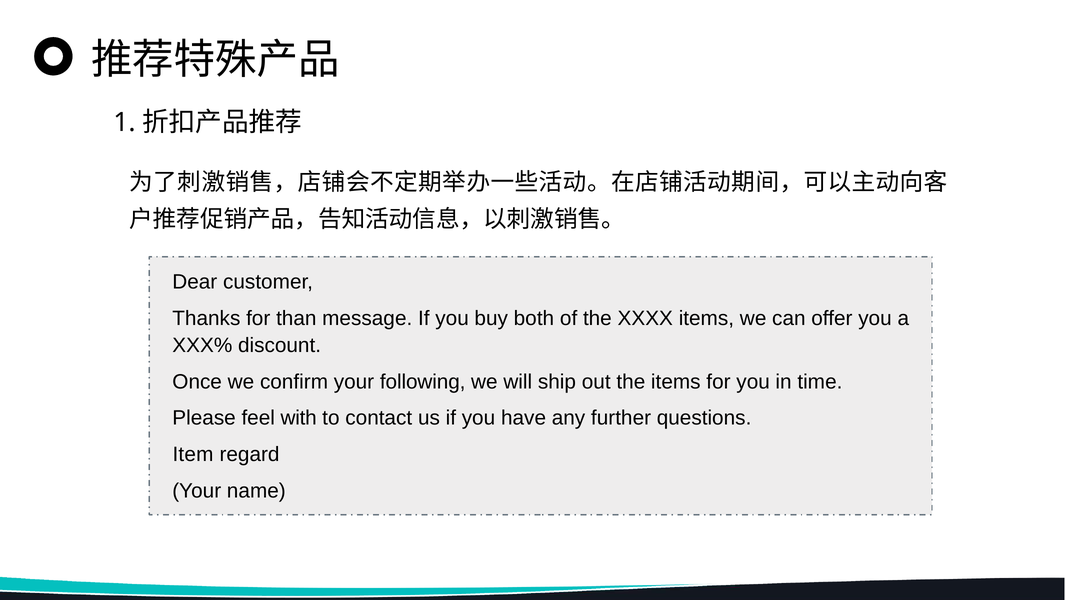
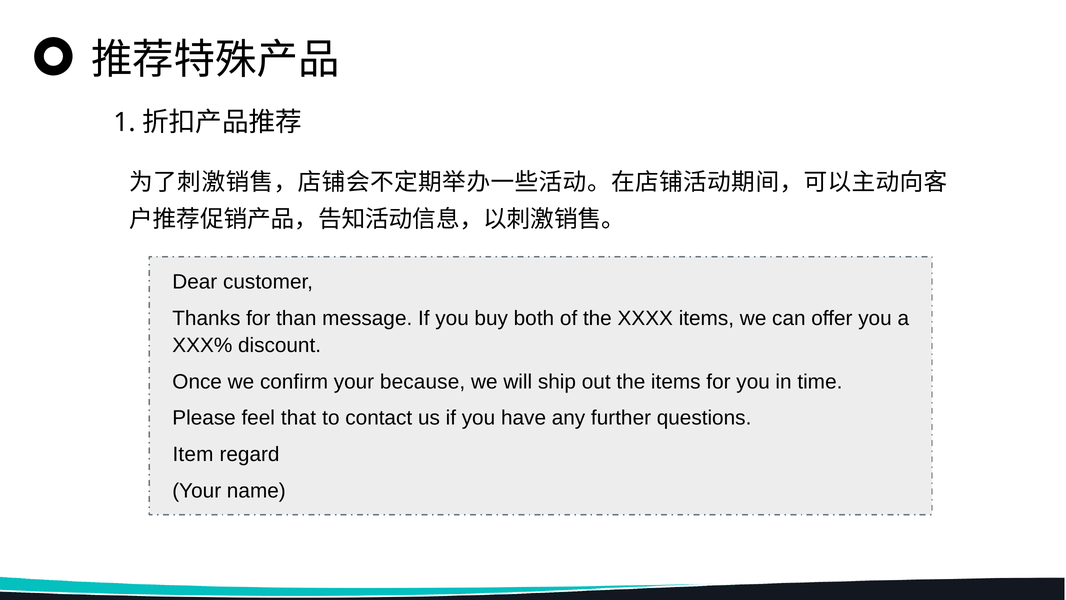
following: following -> because (423, 382)
with: with -> that (298, 418)
